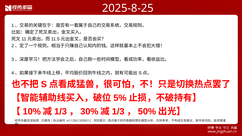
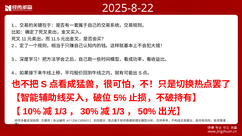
2025-8-25: 2025-8-25 -> 2025-8-22 (128, 8)
